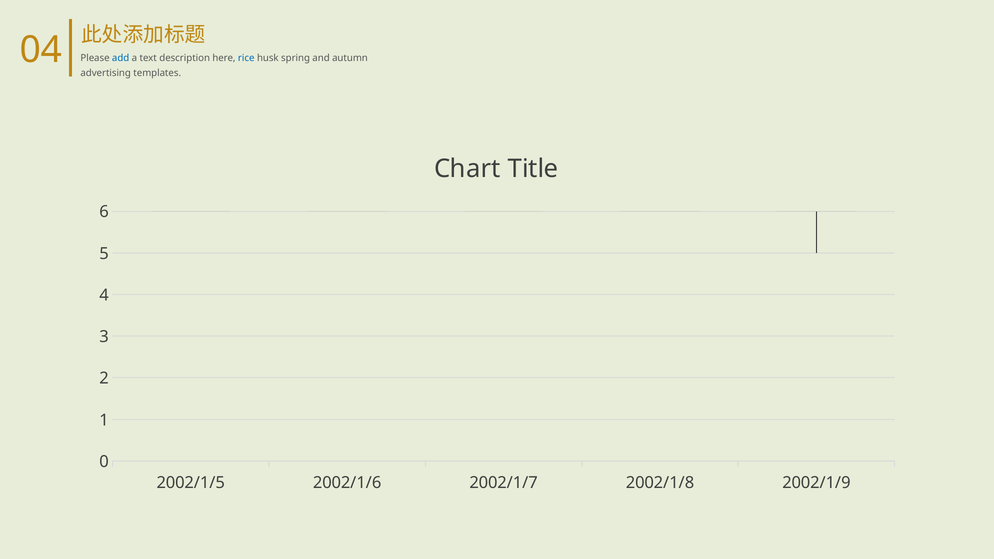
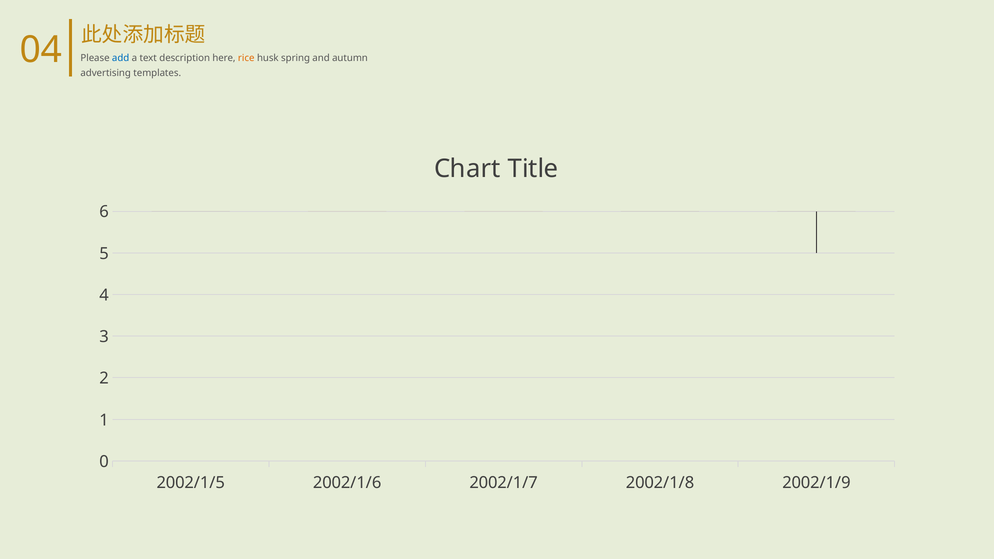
rice colour: blue -> orange (246, 58)
